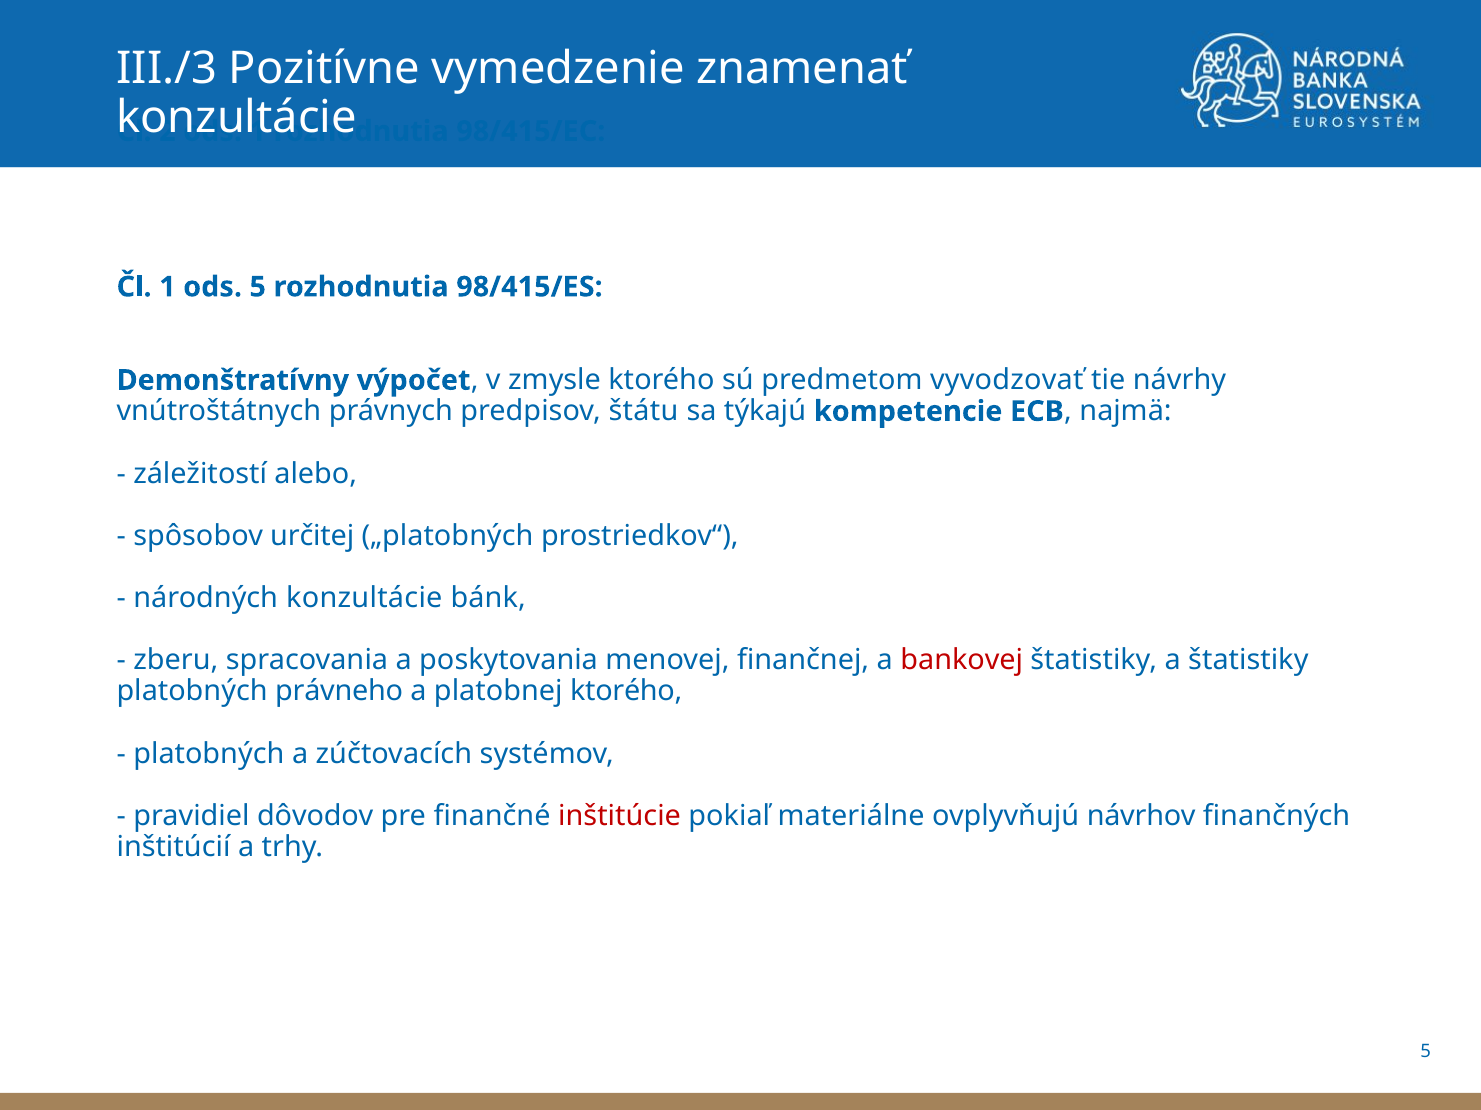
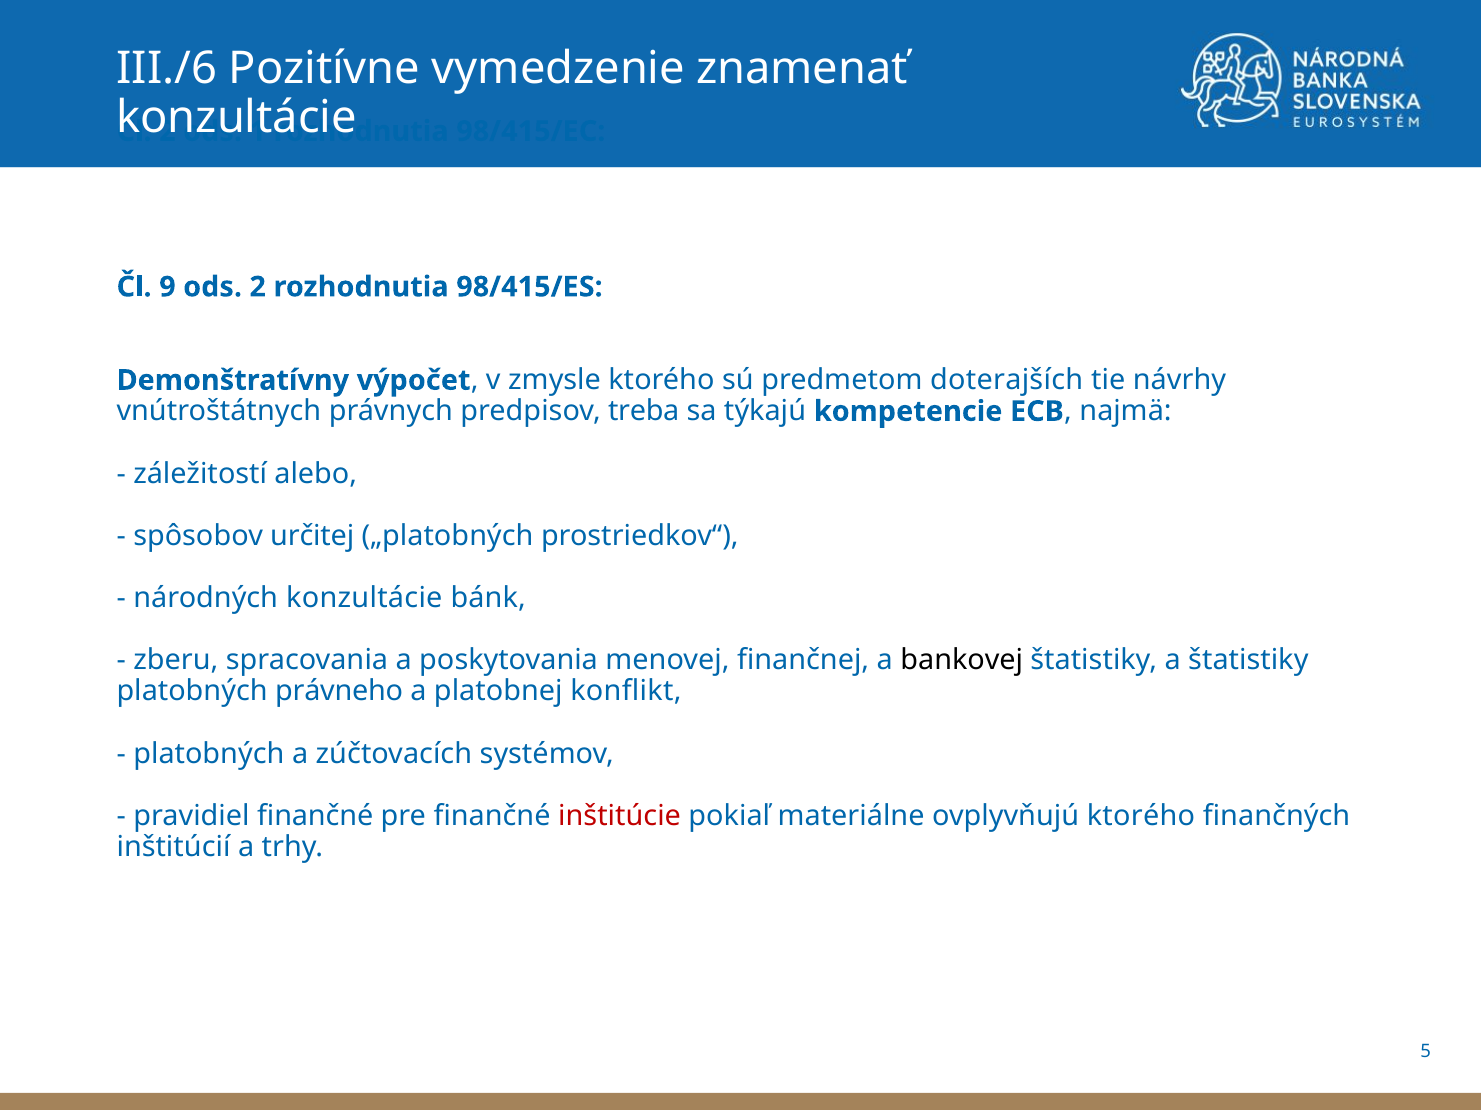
III./3: III./3 -> III./6 (167, 68)
Čl 1: 1 -> 9 (167, 287)
ods 5: 5 -> 2 (258, 287)
vyvodzovať: vyvodzovať -> doterajších (1007, 381)
štátu: štátu -> treba (644, 412)
bankovej colour: red -> black (962, 661)
platobnej ktorého: ktorého -> konflikt (626, 692)
pravidiel dôvodov: dôvodov -> finančné (315, 816)
ovplyvňujú návrhov: návrhov -> ktorého (1141, 816)
